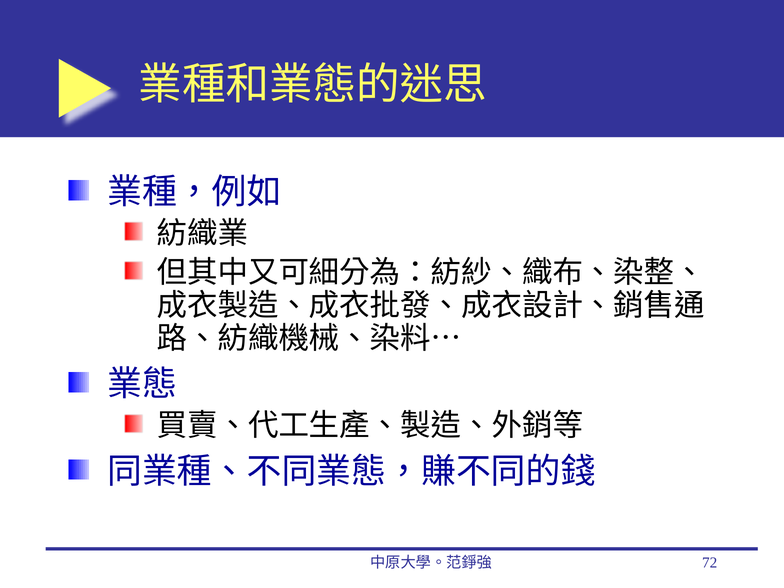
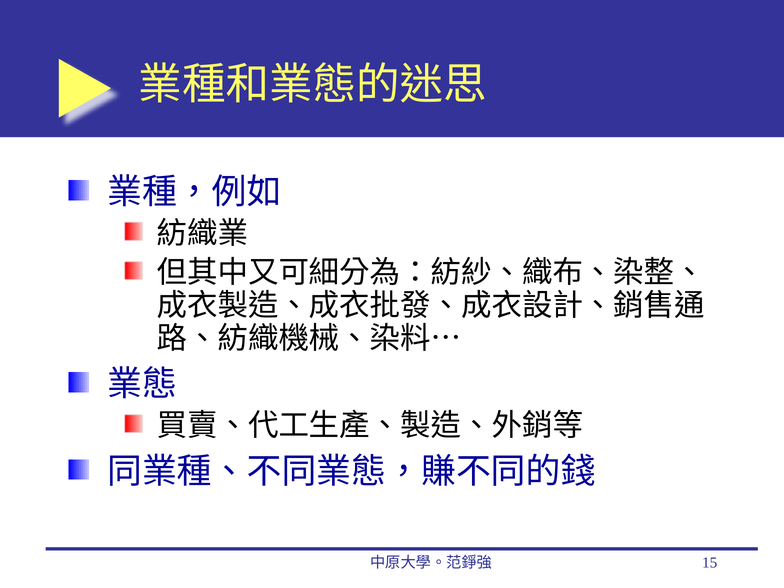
72: 72 -> 15 (710, 563)
